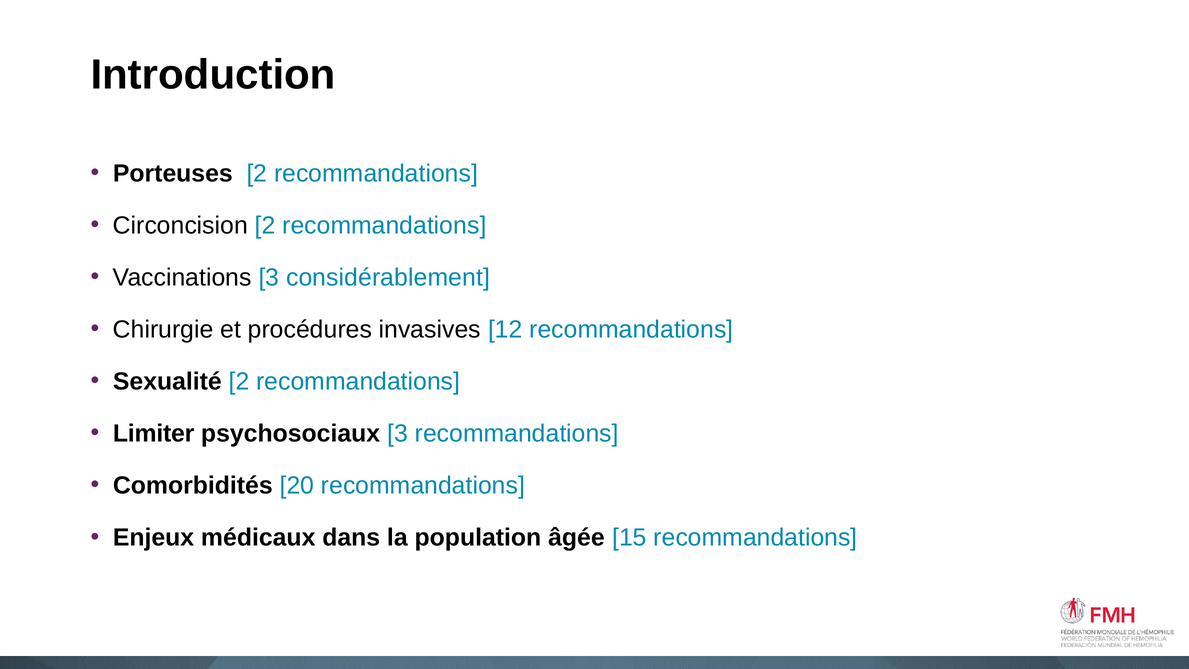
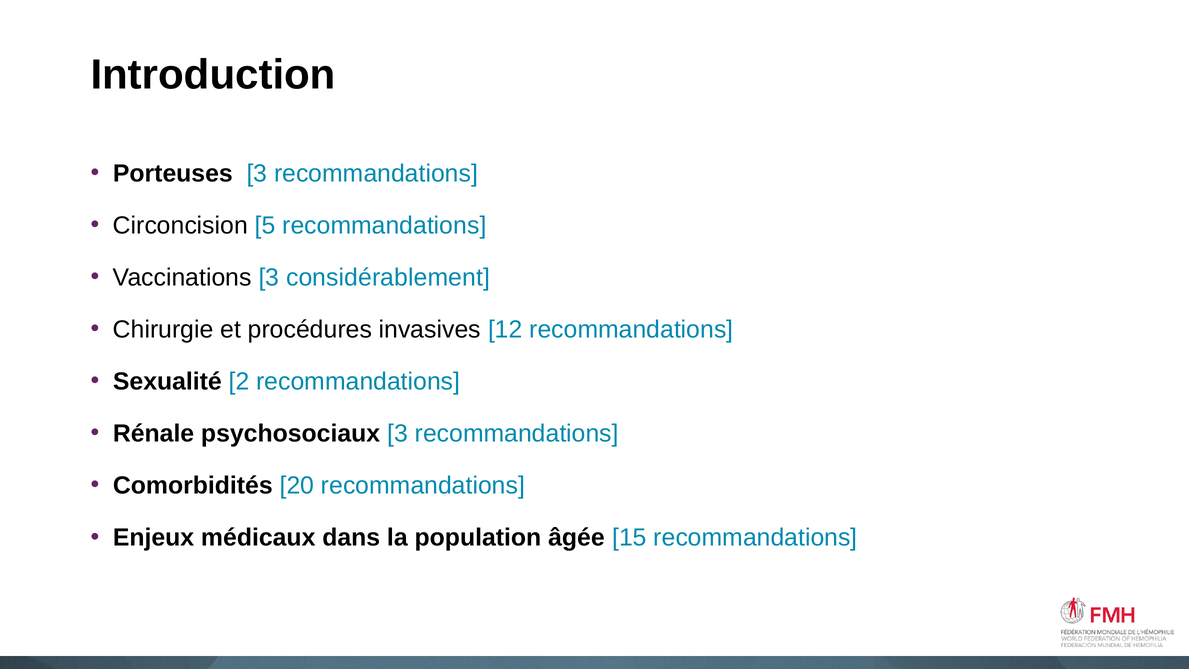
Porteuses 2: 2 -> 3 (257, 173)
Circoncision 2: 2 -> 5 (265, 225)
Limiter: Limiter -> Rénale (154, 434)
